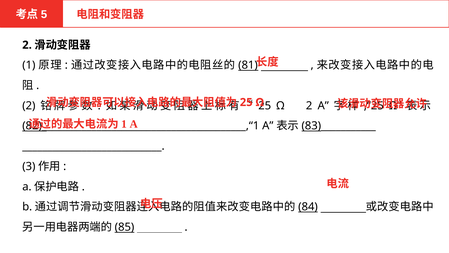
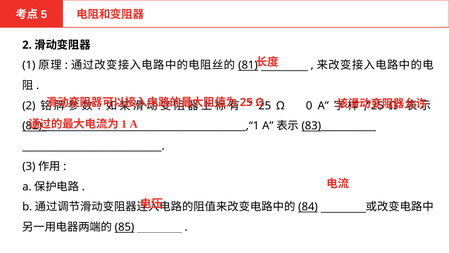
Ω 2: 2 -> 0 (309, 106)
